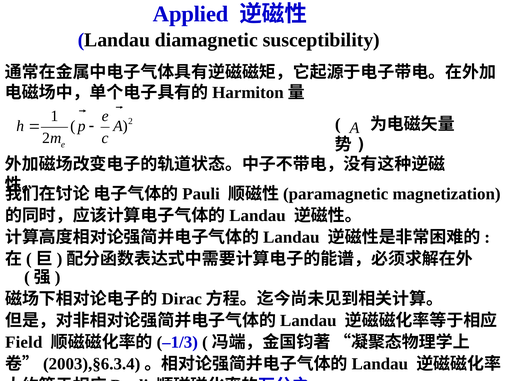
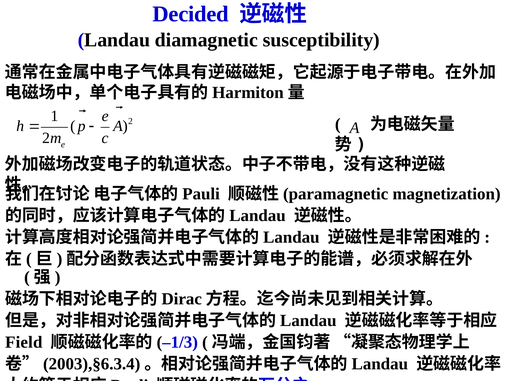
Applied: Applied -> Decided (191, 14)
